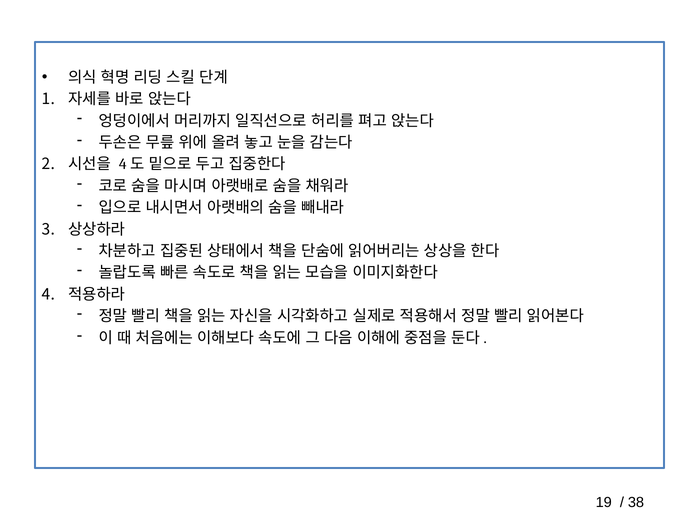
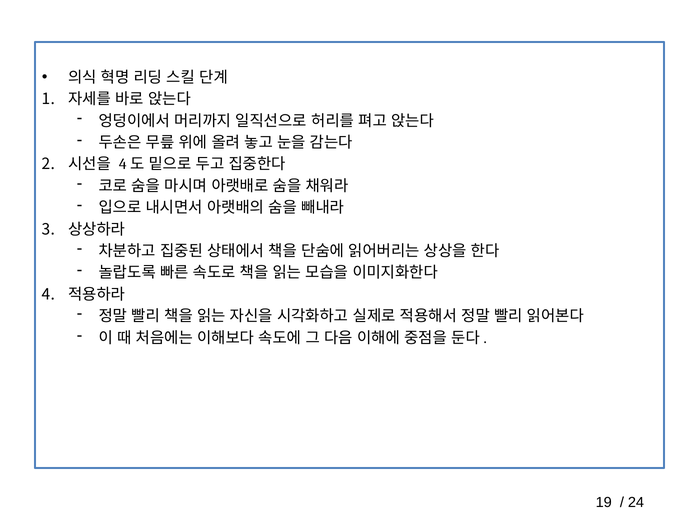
38: 38 -> 24 (636, 503)
